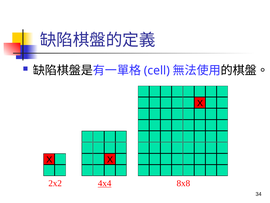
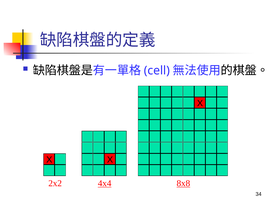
8x8 underline: none -> present (183, 183)
